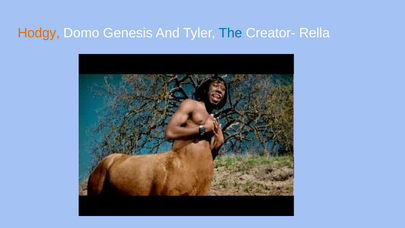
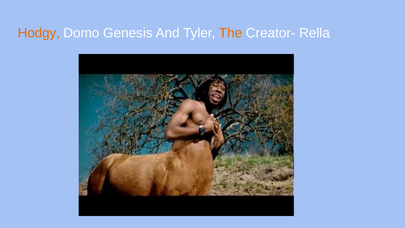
The colour: blue -> orange (230, 33)
